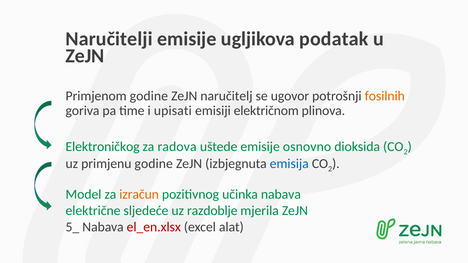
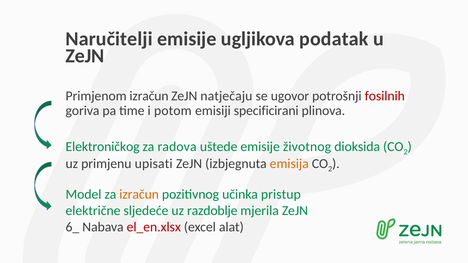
Primjenom godine: godine -> izračun (149, 96)
naručitelj: naručitelj -> natječaju (226, 96)
fosilnih colour: orange -> red (385, 96)
upisati: upisati -> potom (173, 111)
električnom: električnom -> specificirani (266, 111)
osnovno: osnovno -> životnog (307, 147)
primjenu godine: godine -> upisati (154, 164)
emisija colour: blue -> orange (289, 164)
učinka nabava: nabava -> pristup (281, 195)
5_: 5_ -> 6_ (72, 227)
